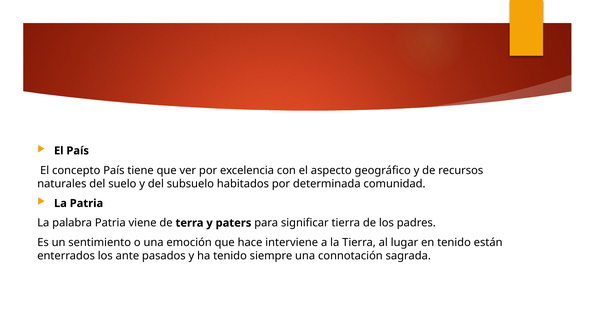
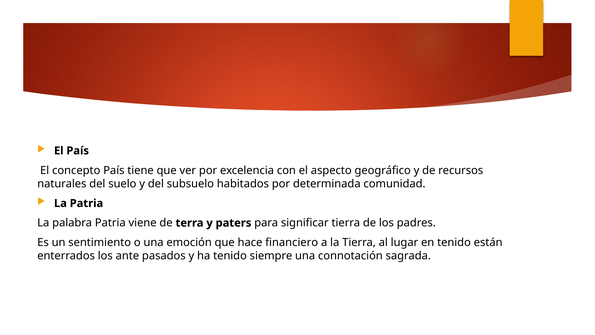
interviene: interviene -> financiero (292, 242)
